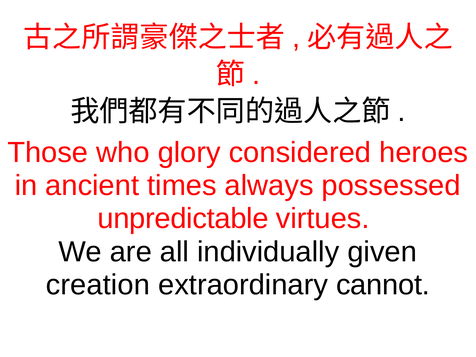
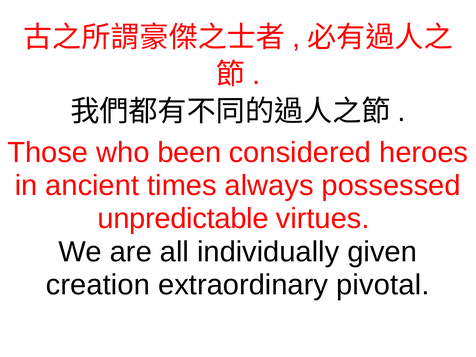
glory: glory -> been (189, 153)
cannot: cannot -> pivotal (383, 285)
